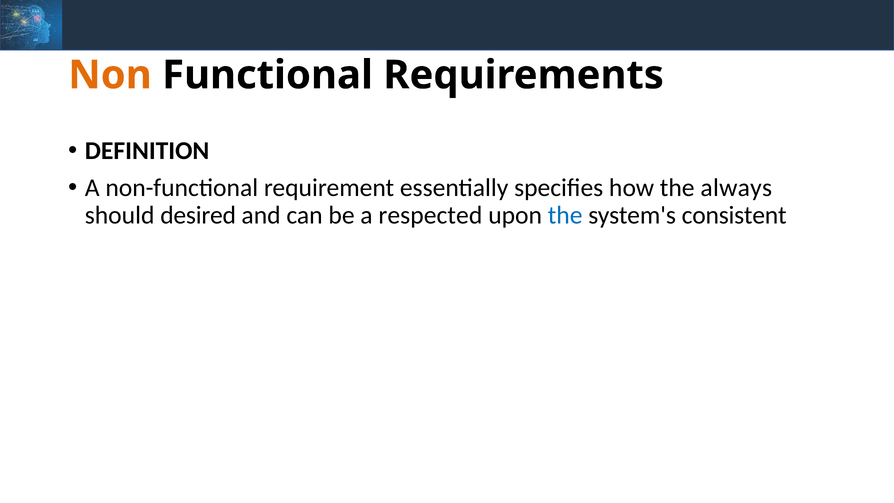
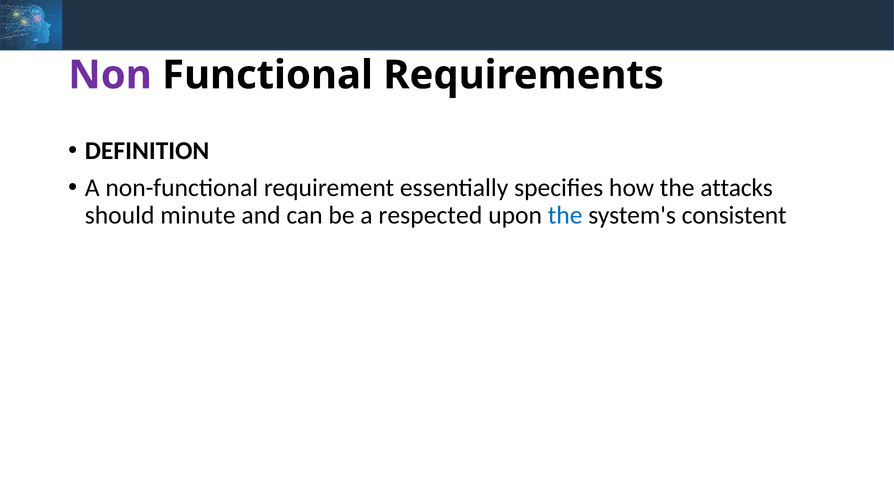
Non colour: orange -> purple (110, 75)
always: always -> attacks (737, 188)
desired: desired -> minute (198, 215)
